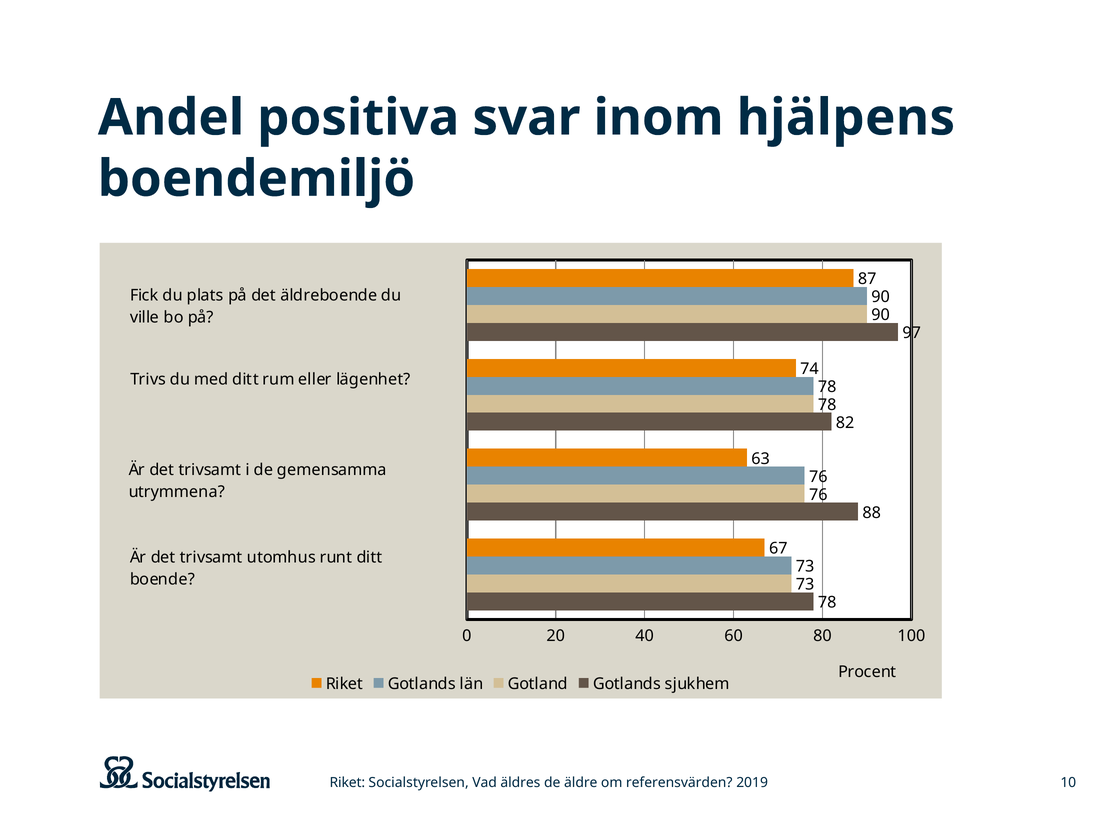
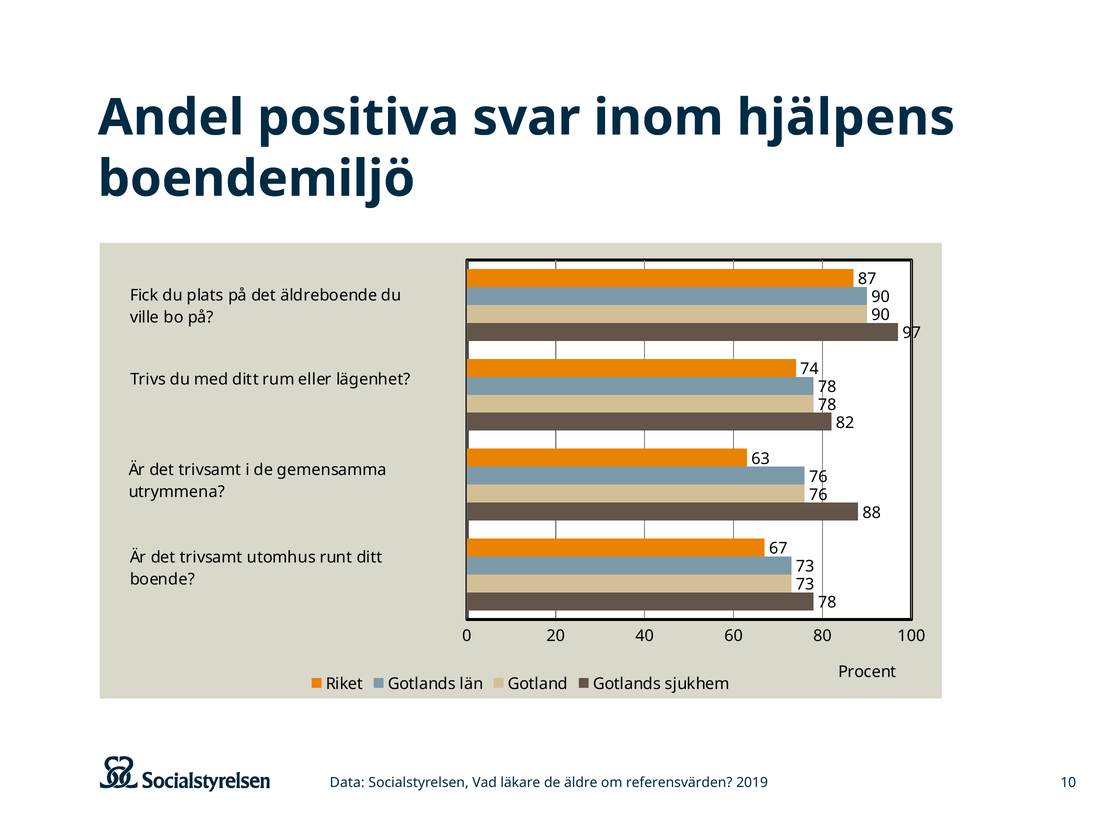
Riket: Riket -> Data (347, 782)
äldres: äldres -> läkare (520, 782)
